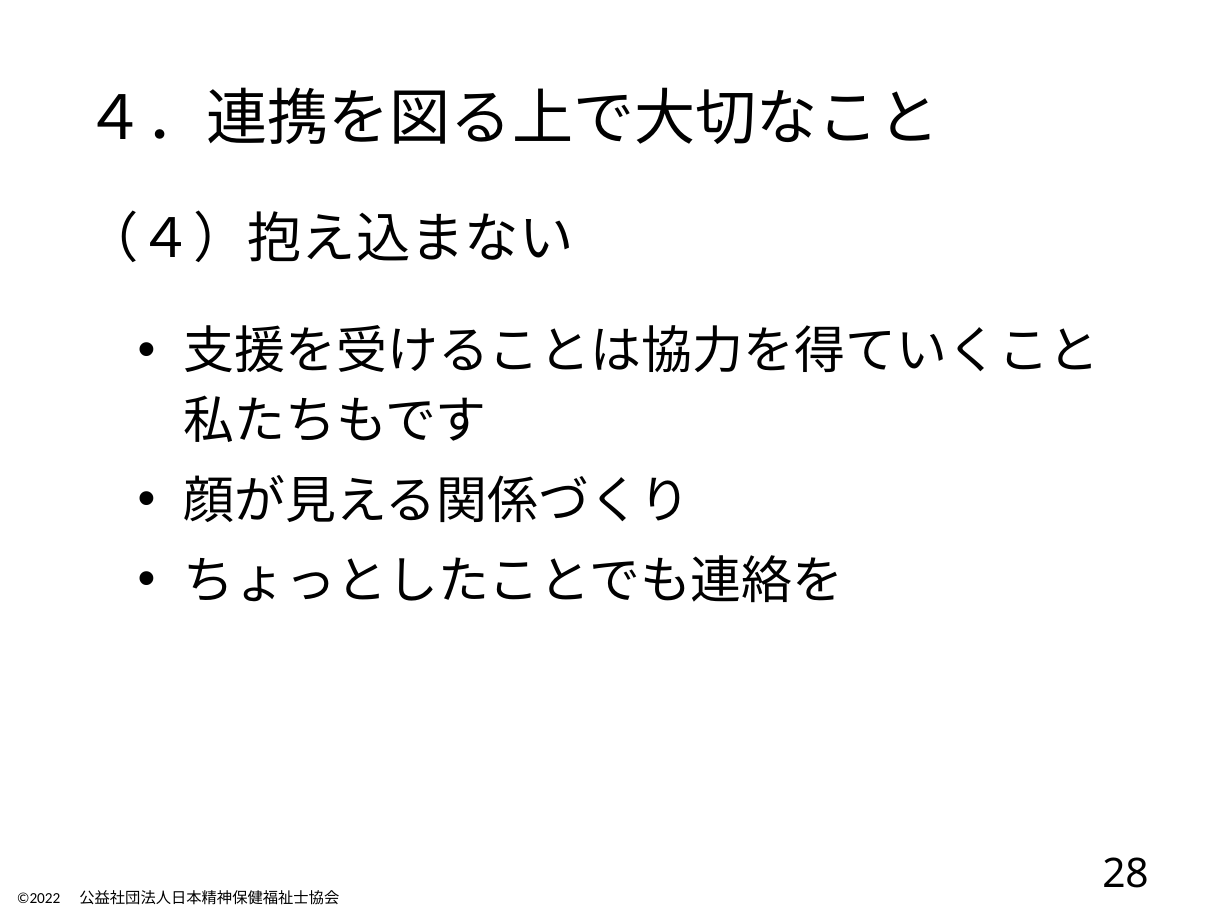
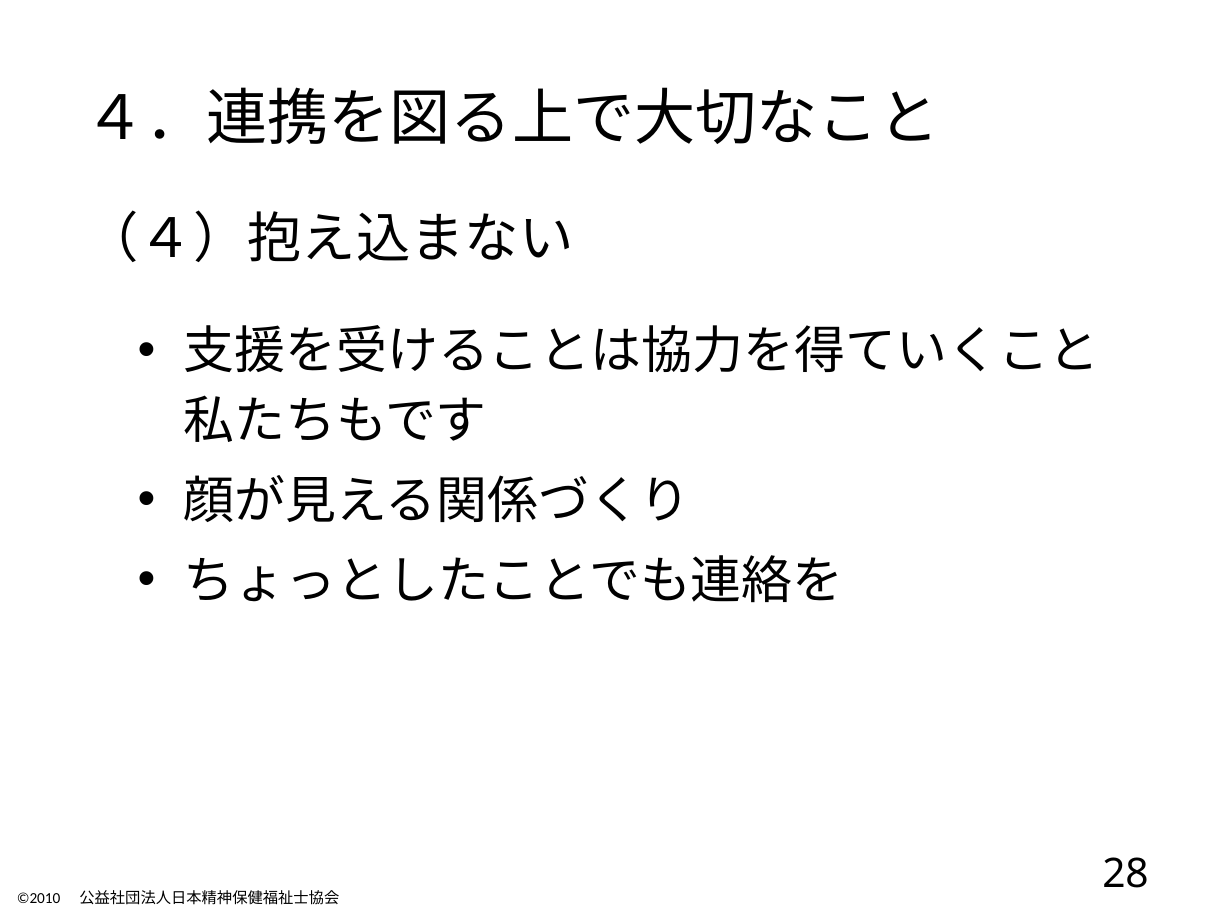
©2022: ©2022 -> ©2010 (39, 898)
